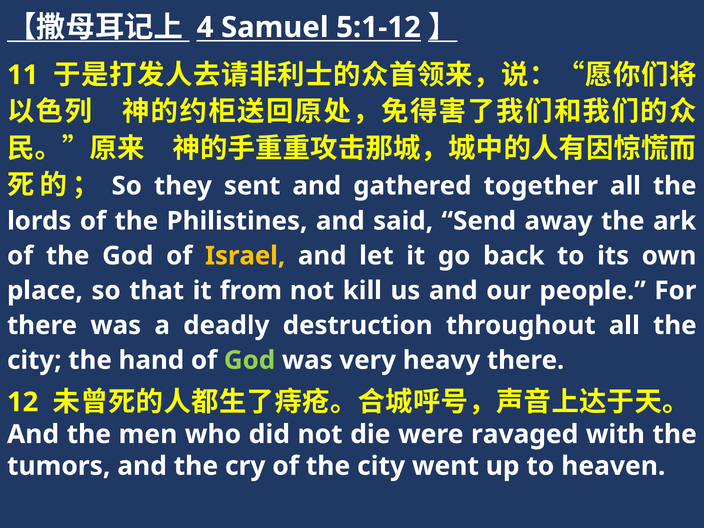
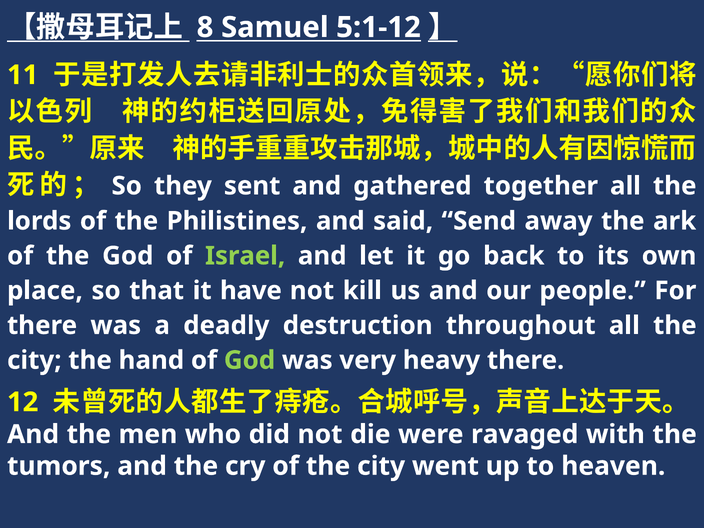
4: 4 -> 8 (205, 27)
Israel colour: yellow -> light green (245, 256)
from: from -> have (251, 291)
